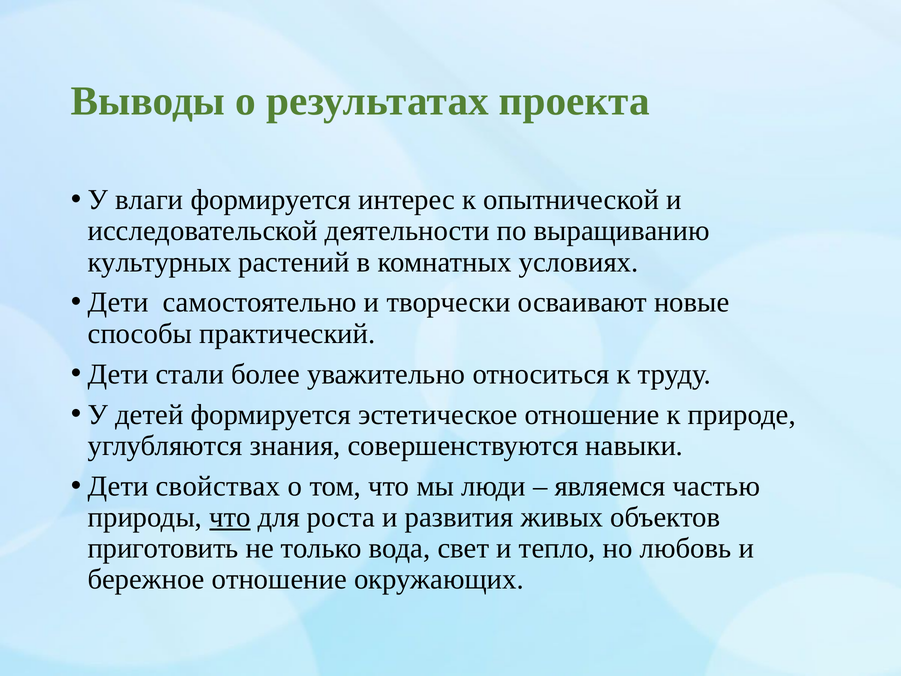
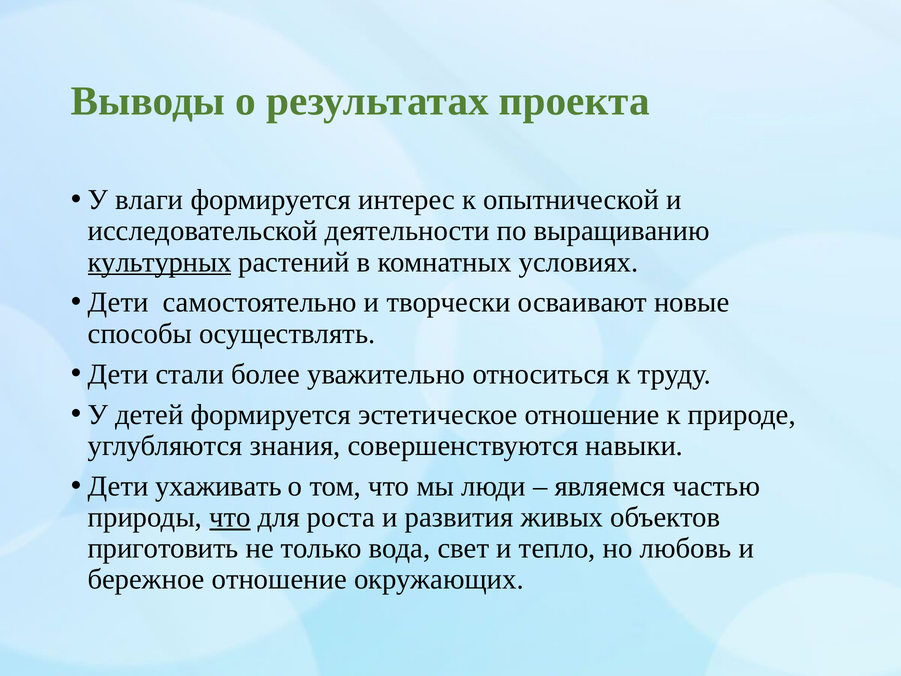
культурных underline: none -> present (160, 262)
практический: практический -> осуществлять (287, 333)
свойствах: свойствах -> ухаживать (218, 486)
